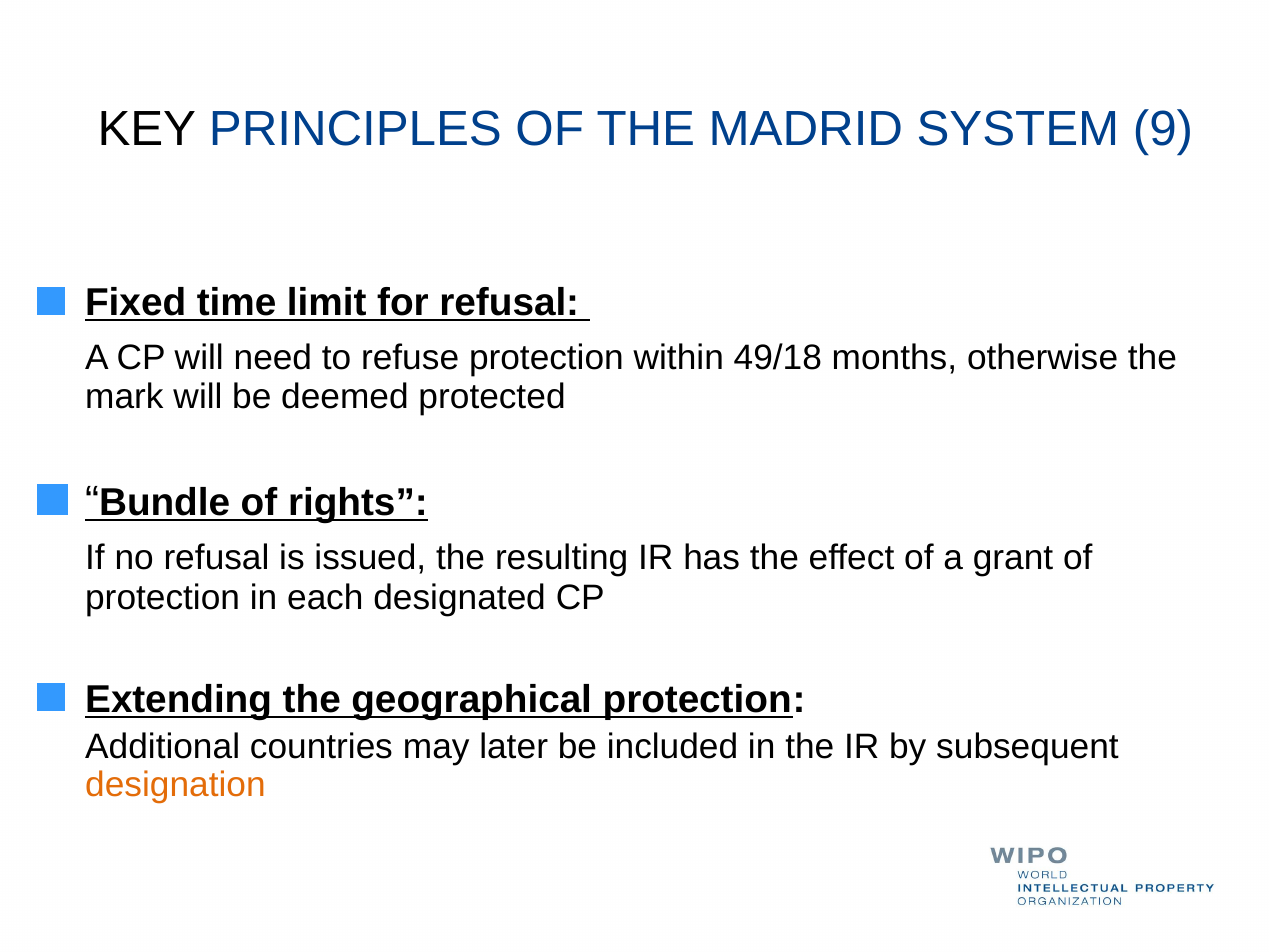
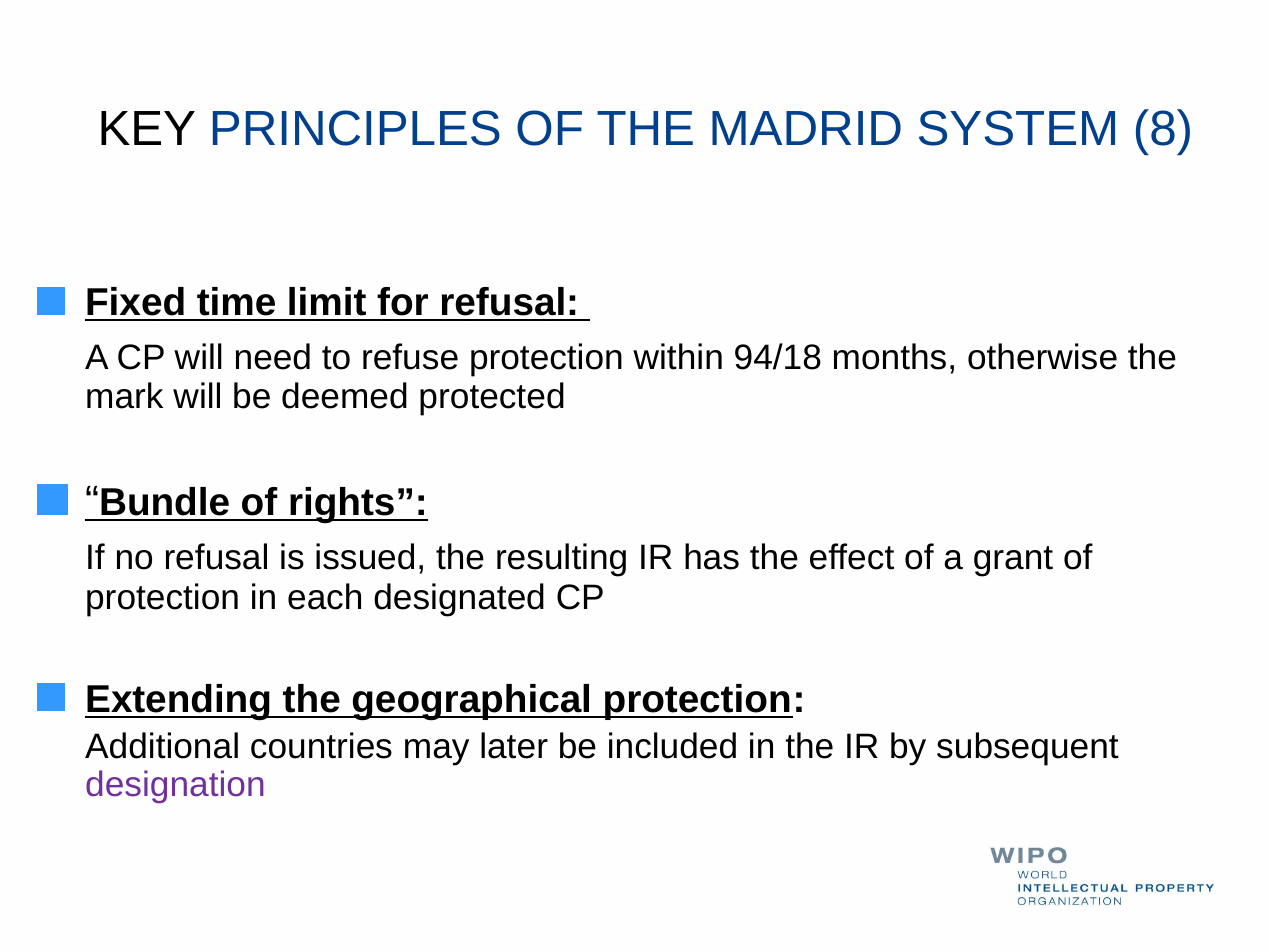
9: 9 -> 8 (1163, 129)
49/18: 49/18 -> 94/18 (778, 358)
designation colour: orange -> purple (175, 784)
